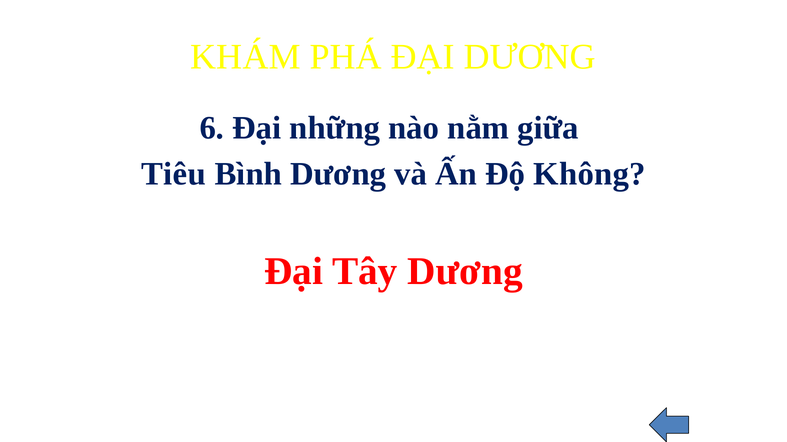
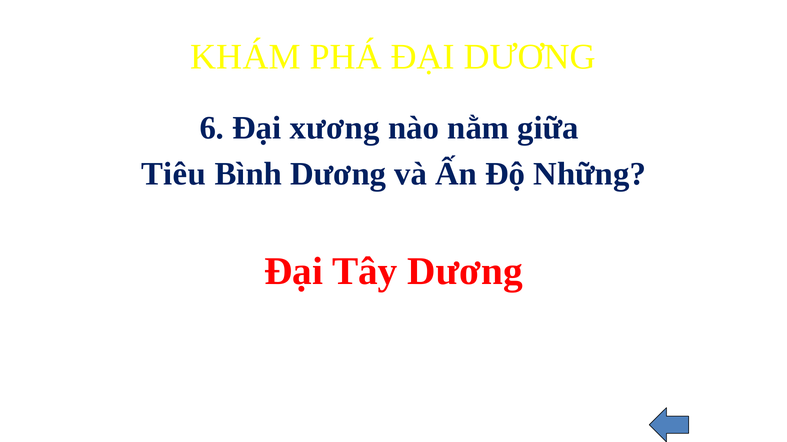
những: những -> xương (335, 128)
Không: Không -> Những (590, 174)
